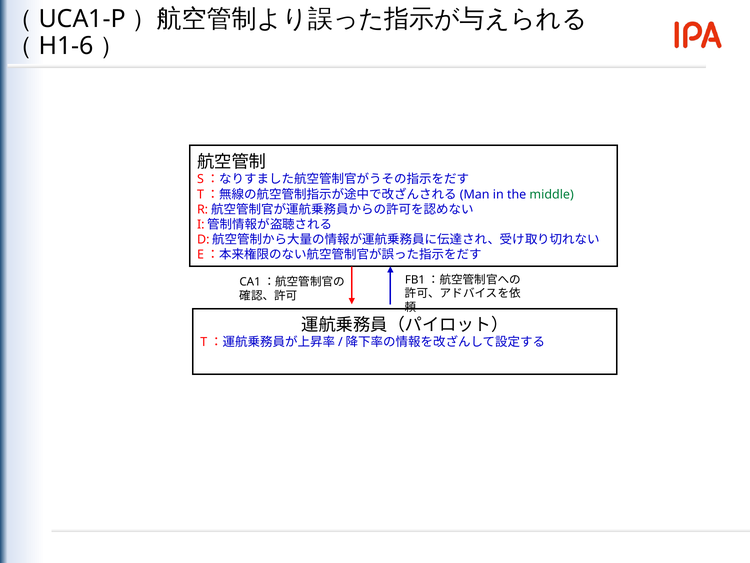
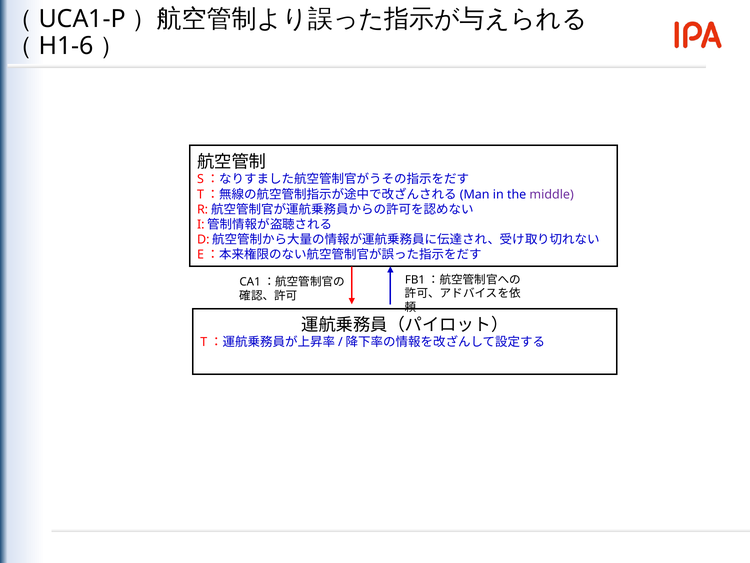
middle colour: green -> purple (552, 194)
